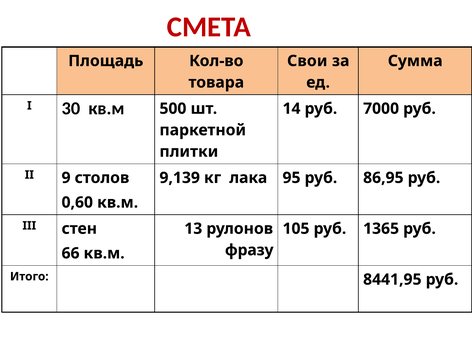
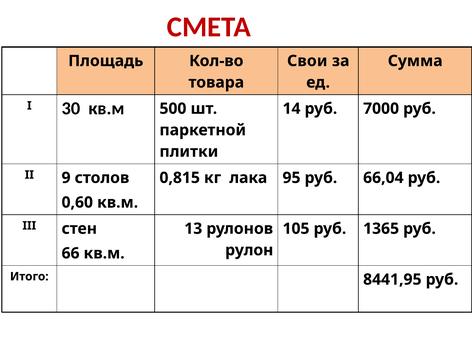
9,139: 9,139 -> 0,815 (180, 178)
86,95: 86,95 -> 66,04 (383, 178)
фразу: фразу -> рулон (249, 250)
